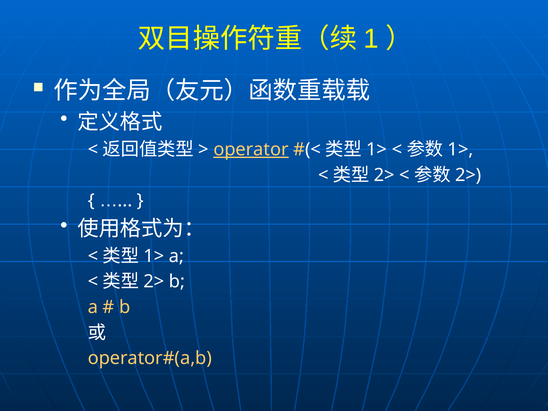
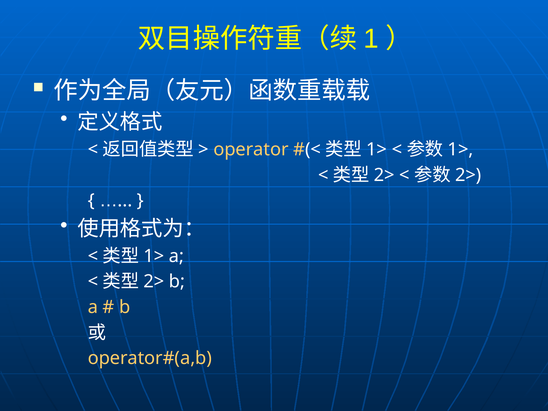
operator underline: present -> none (251, 149)
